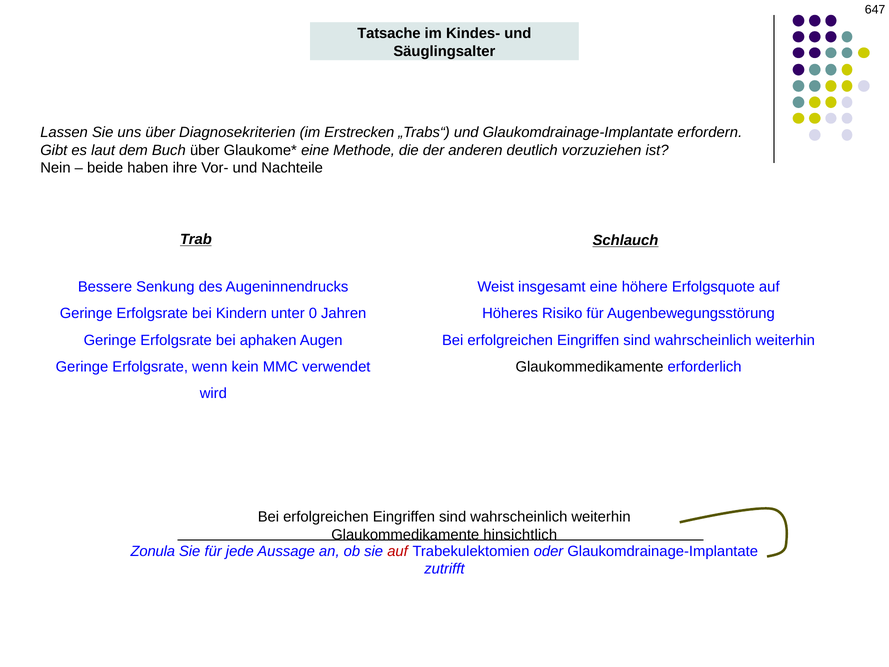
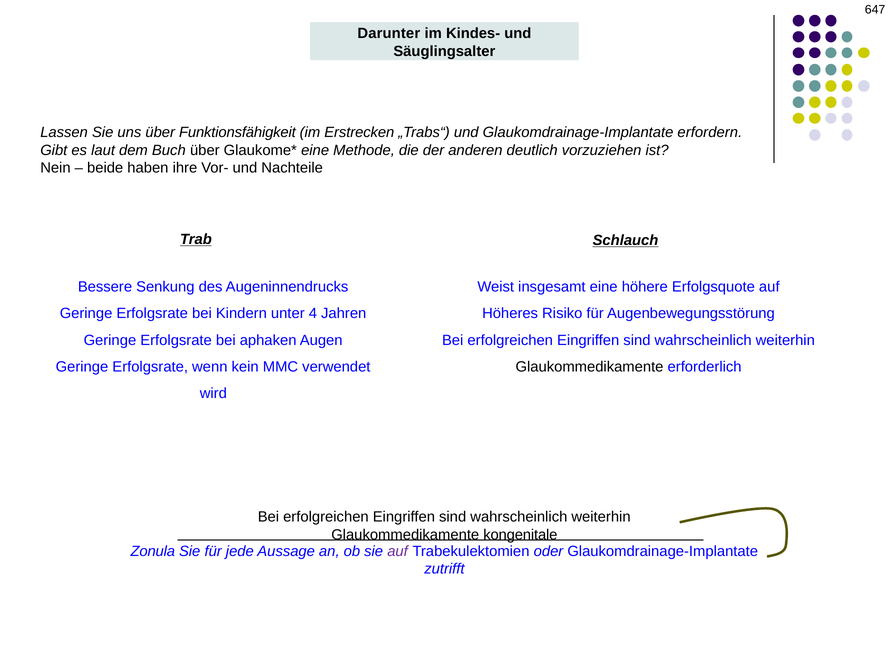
Tatsache: Tatsache -> Darunter (389, 33)
Diagnosekriterien: Diagnosekriterien -> Funktionsfähigkeit (237, 132)
0: 0 -> 4 (313, 313)
hinsichtlich: hinsichtlich -> kongenitale (520, 534)
auf colour: red -> purple (398, 551)
